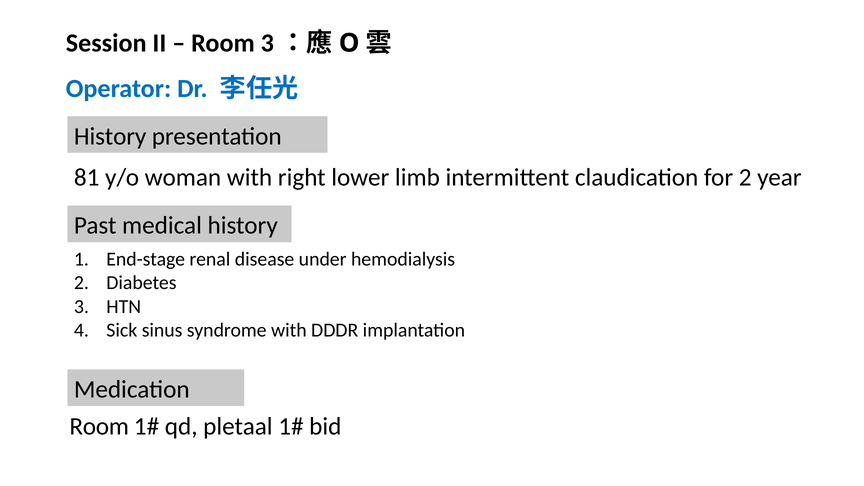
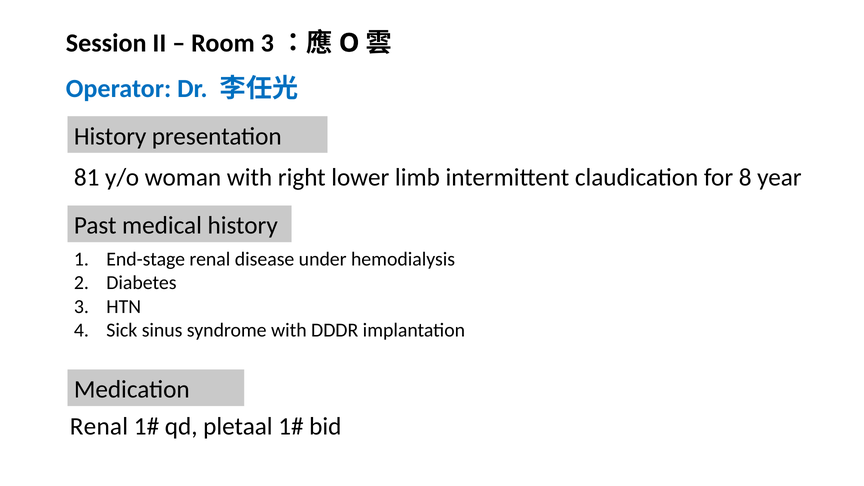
for 2: 2 -> 8 (745, 177)
Room: Room -> Renal (99, 427)
